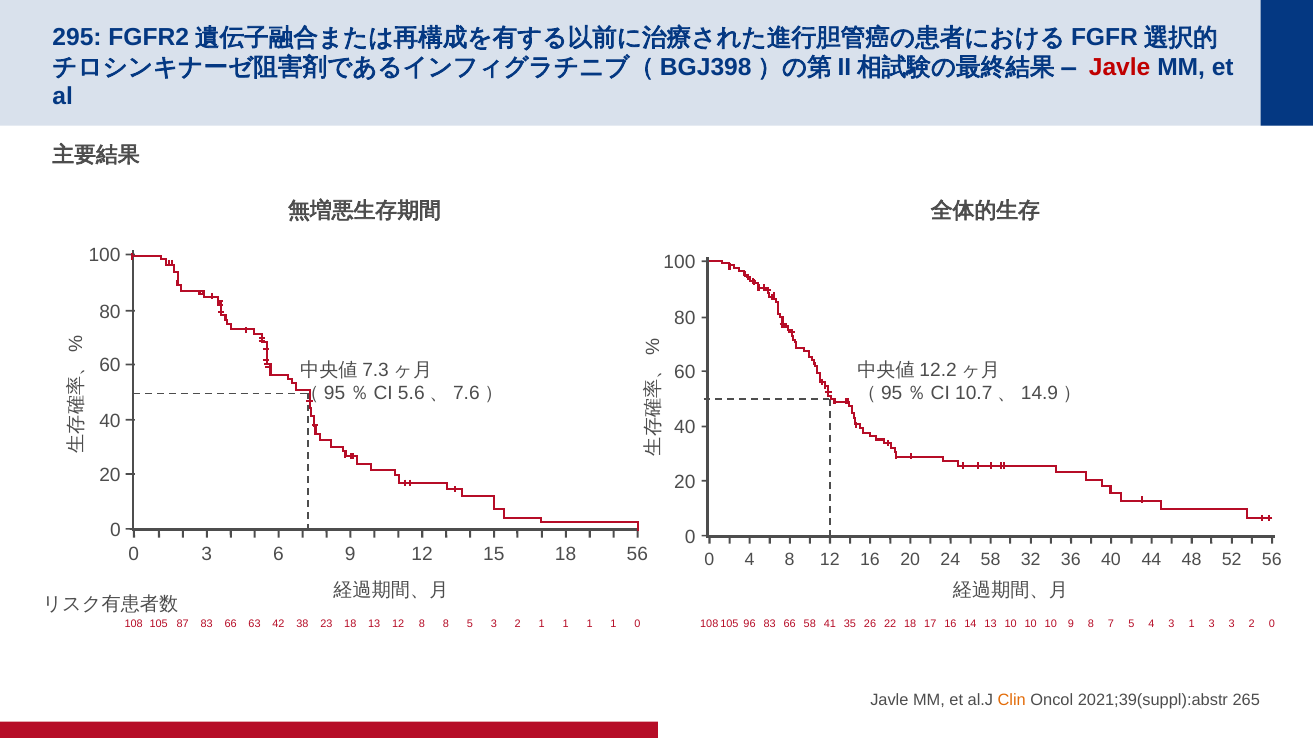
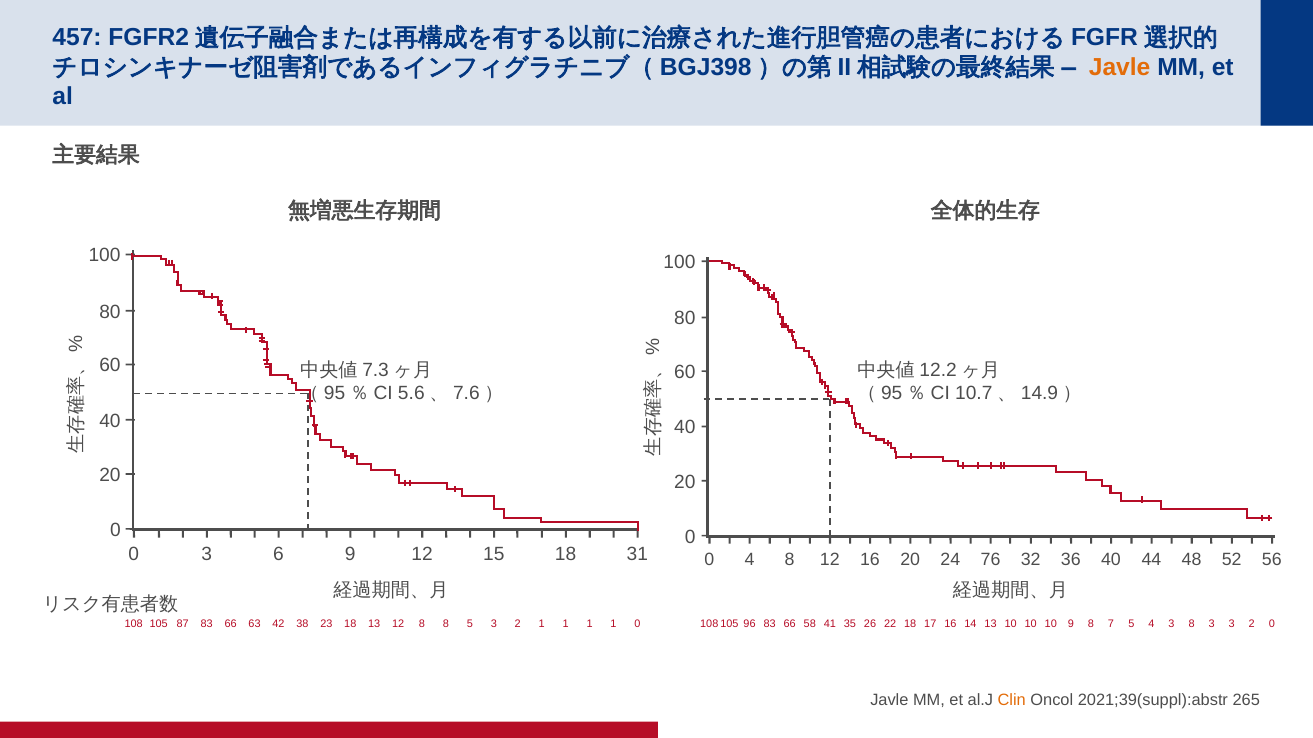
295: 295 -> 457 (77, 37)
Javle colour: red -> orange (1120, 67)
3 56: 56 -> 31 (637, 555)
0 58: 58 -> 76 (991, 560)
10 1: 1 -> 8 (1192, 624)
